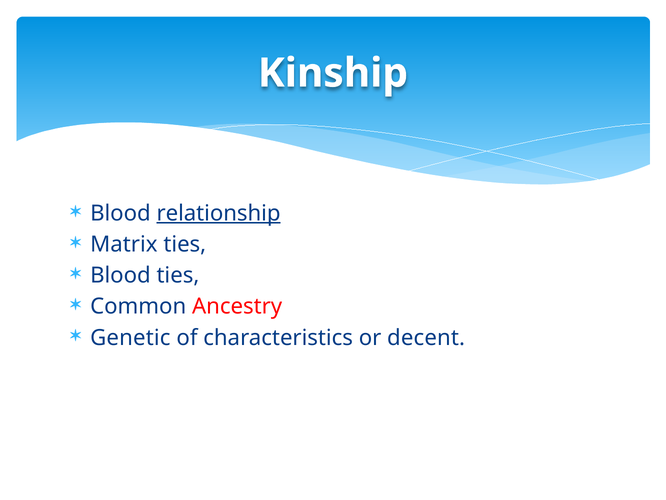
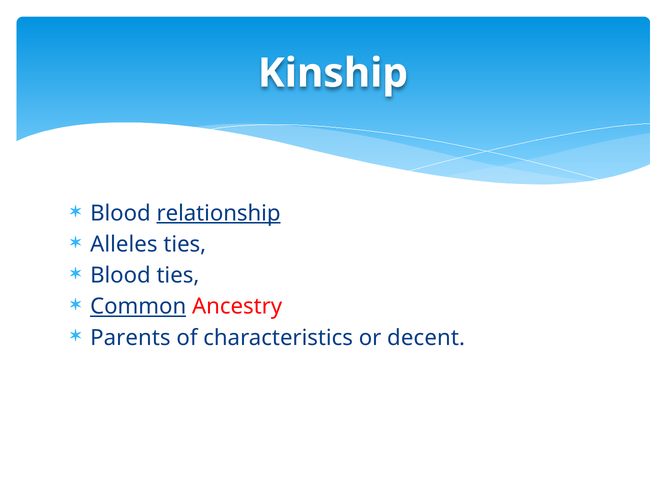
Matrix: Matrix -> Alleles (124, 244)
Common underline: none -> present (138, 306)
Genetic: Genetic -> Parents (130, 337)
